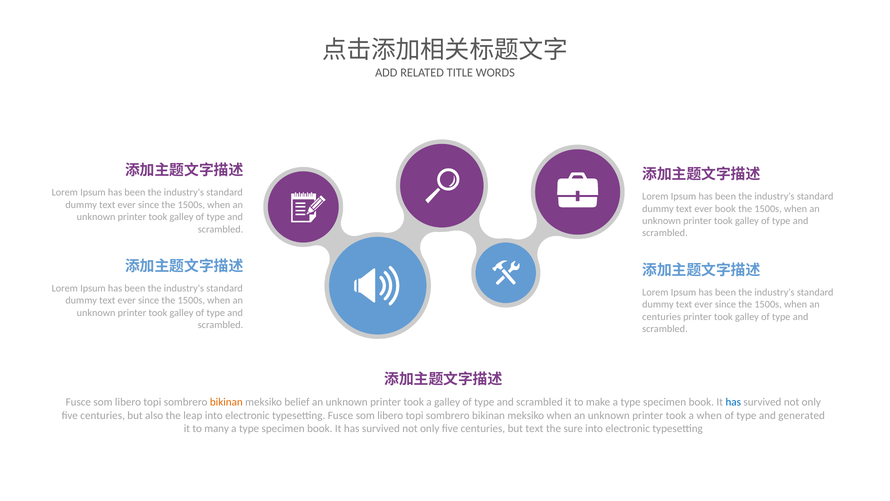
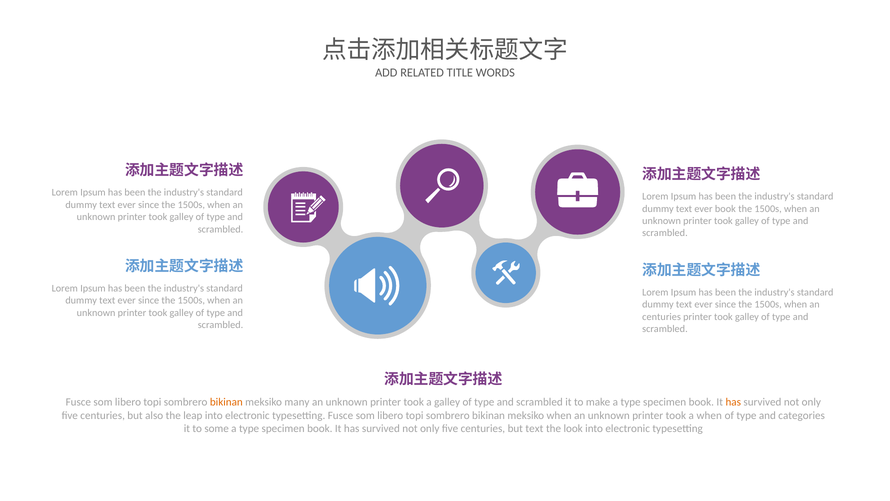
belief: belief -> many (297, 402)
has colour: blue -> orange (733, 402)
generated: generated -> categories (802, 415)
many: many -> some (217, 428)
sure: sure -> look (573, 428)
